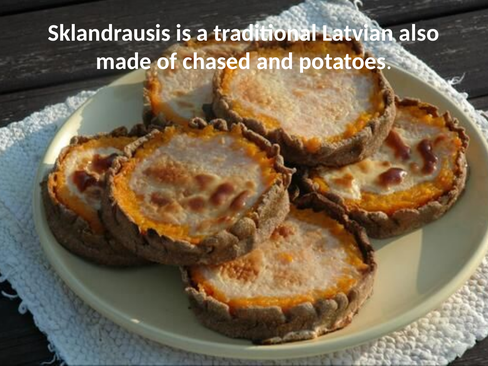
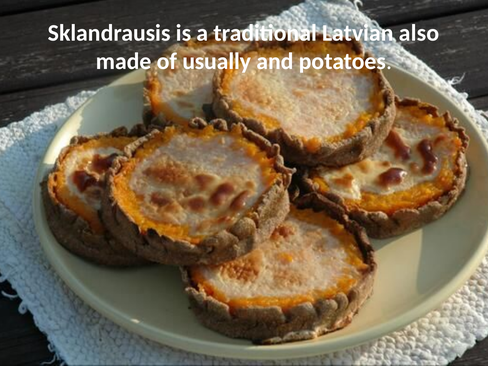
chased: chased -> usually (217, 61)
